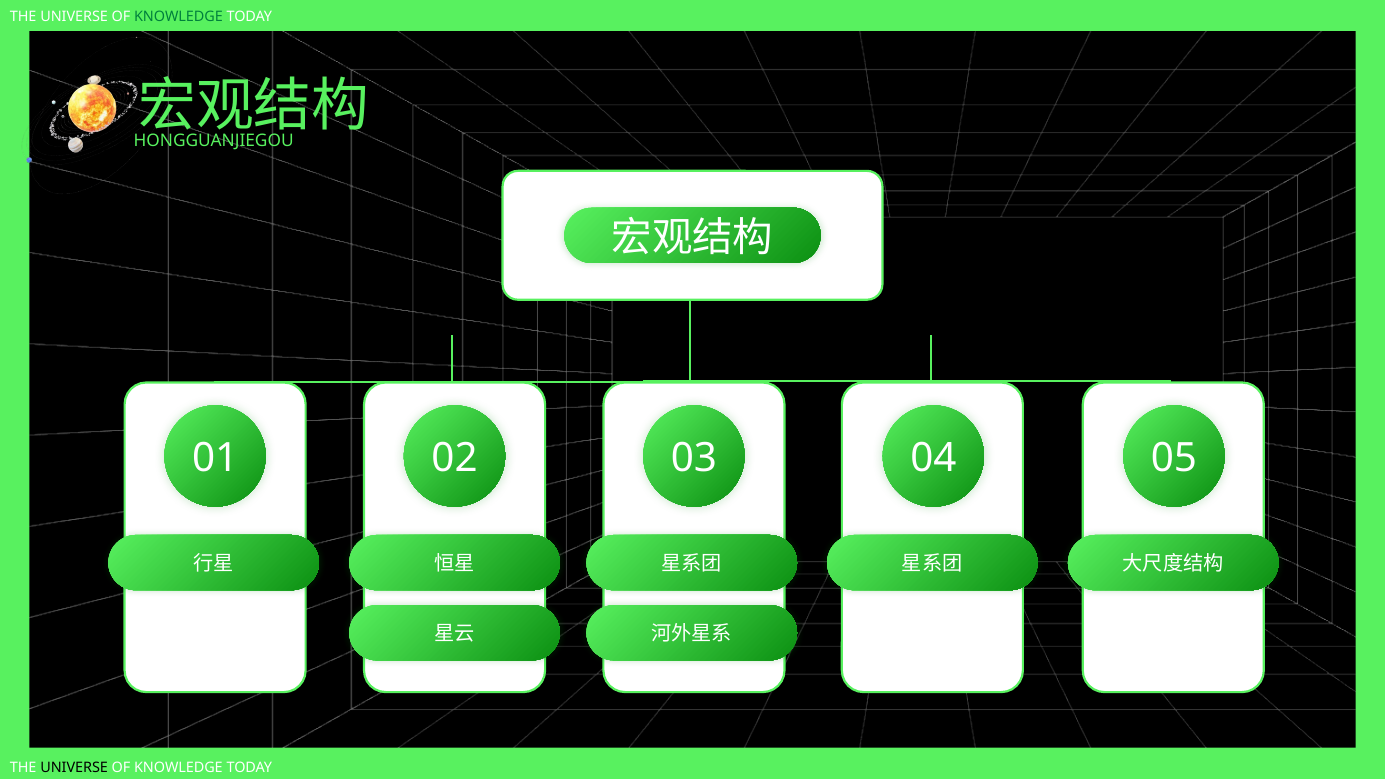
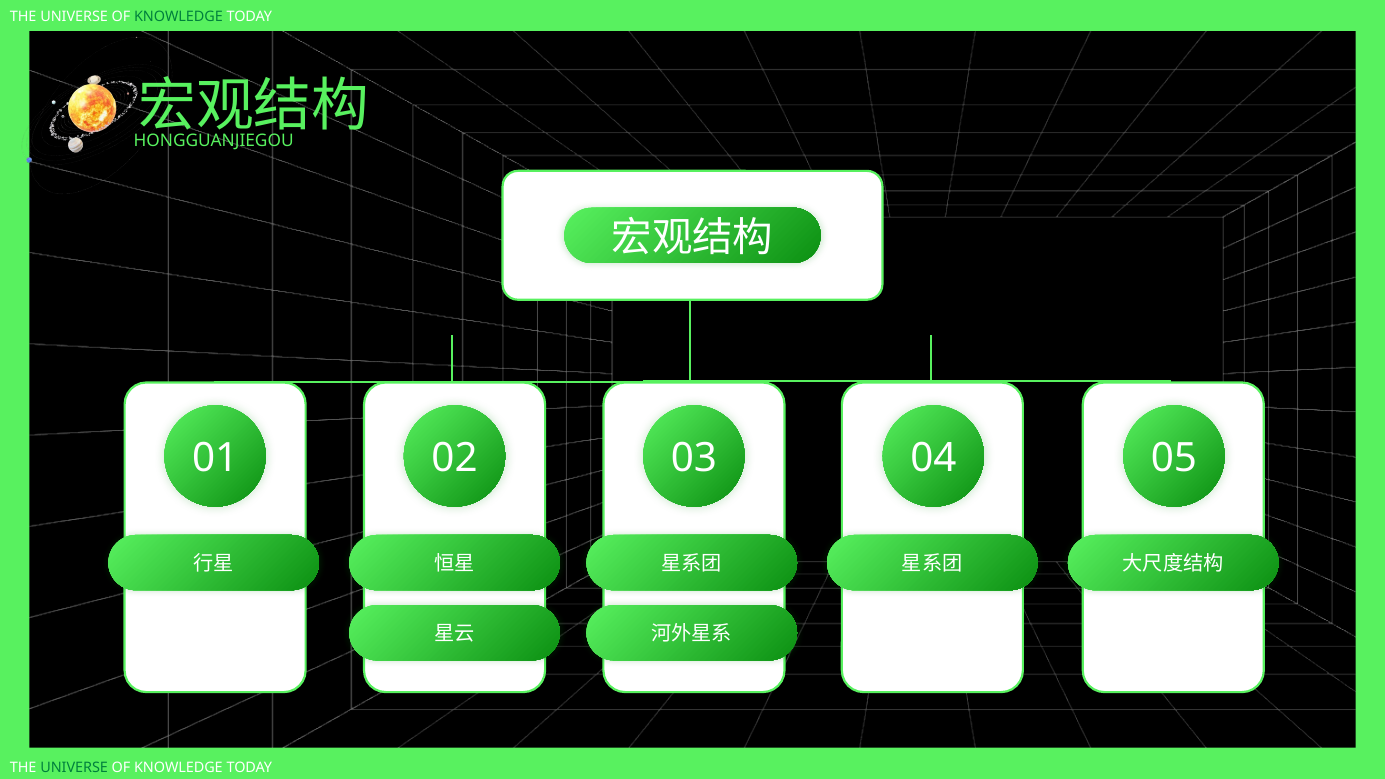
UNIVERSE colour: black -> green (74, 767)
